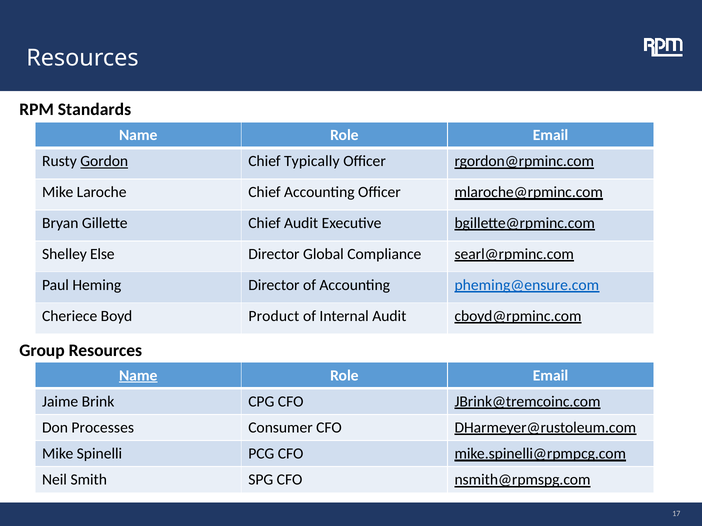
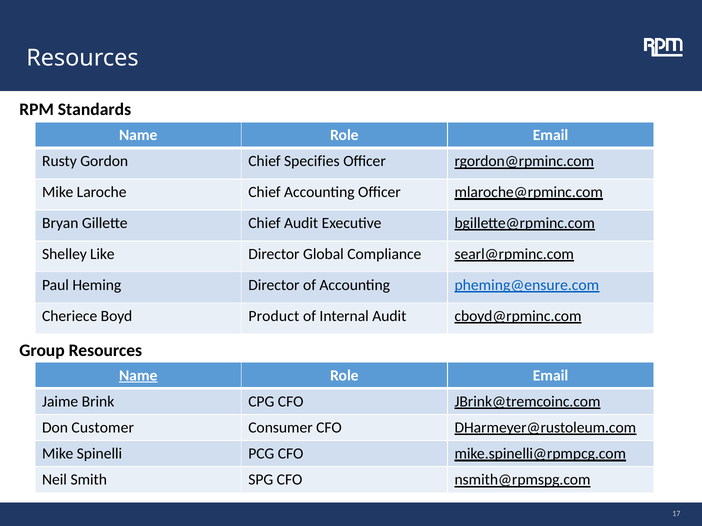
Gordon underline: present -> none (104, 161)
Typically: Typically -> Specifies (312, 161)
Else: Else -> Like (102, 254)
Processes: Processes -> Customer (103, 428)
